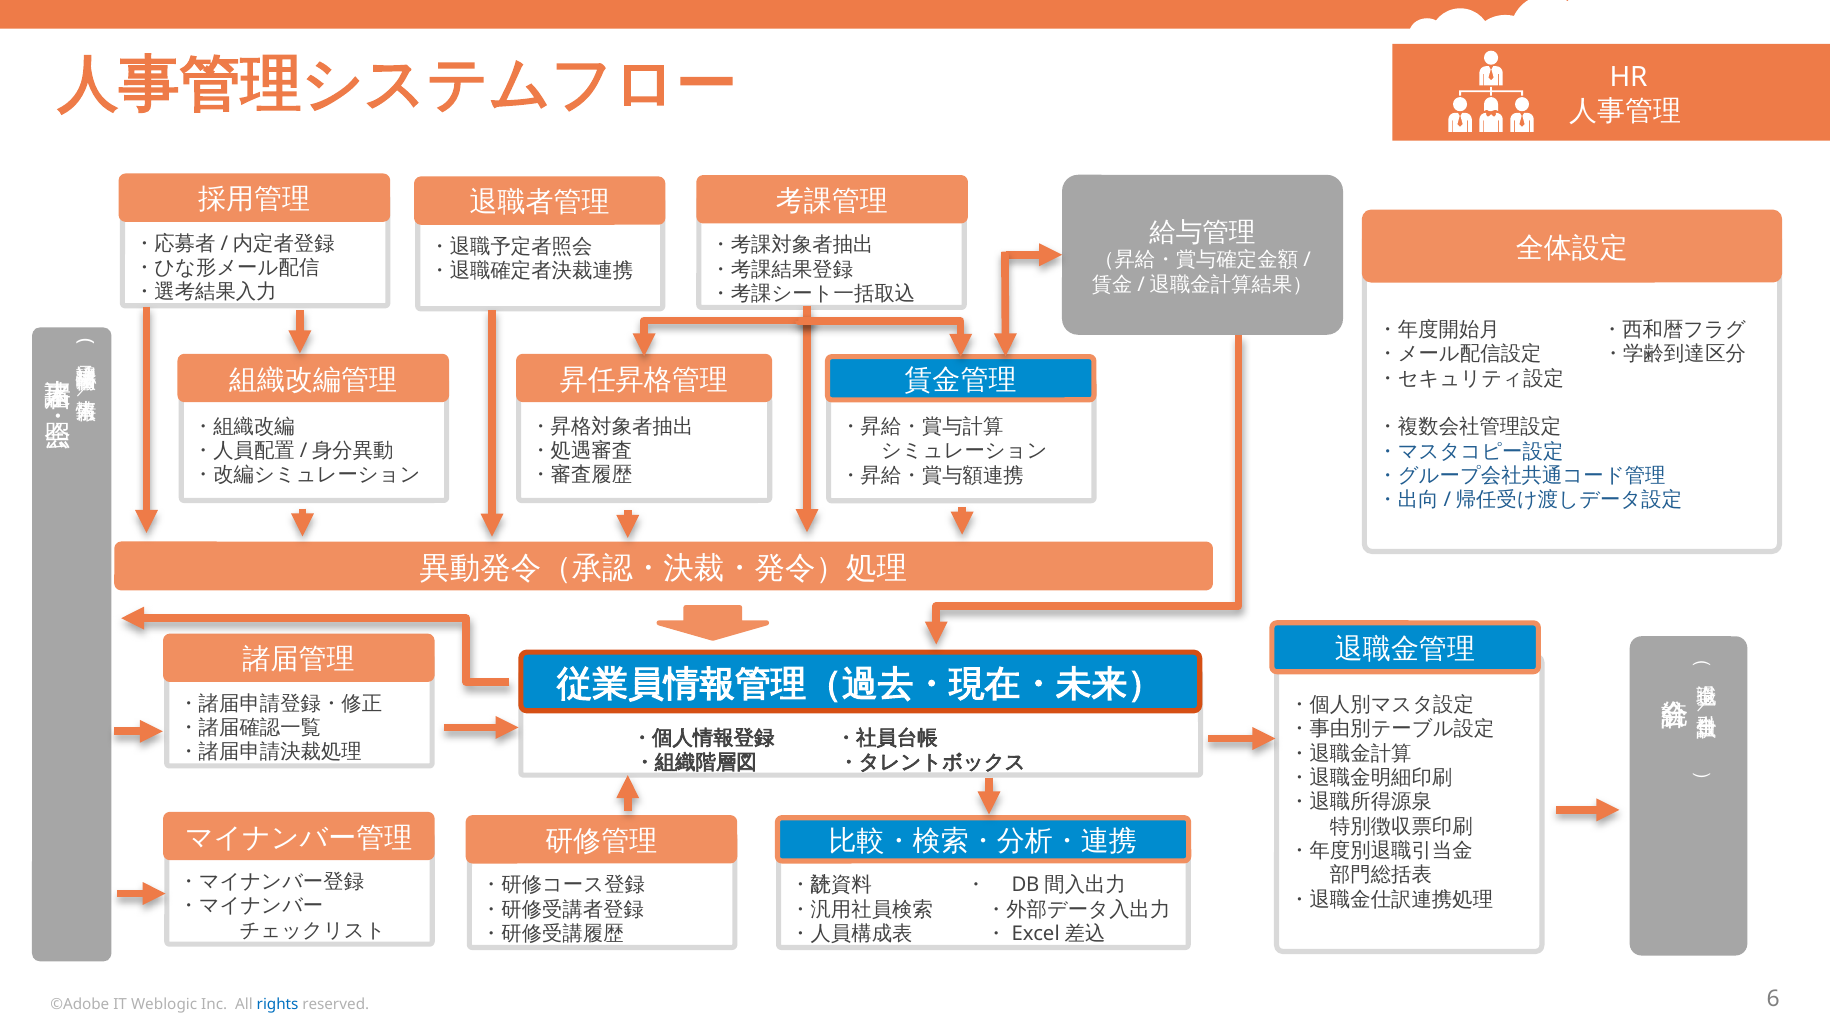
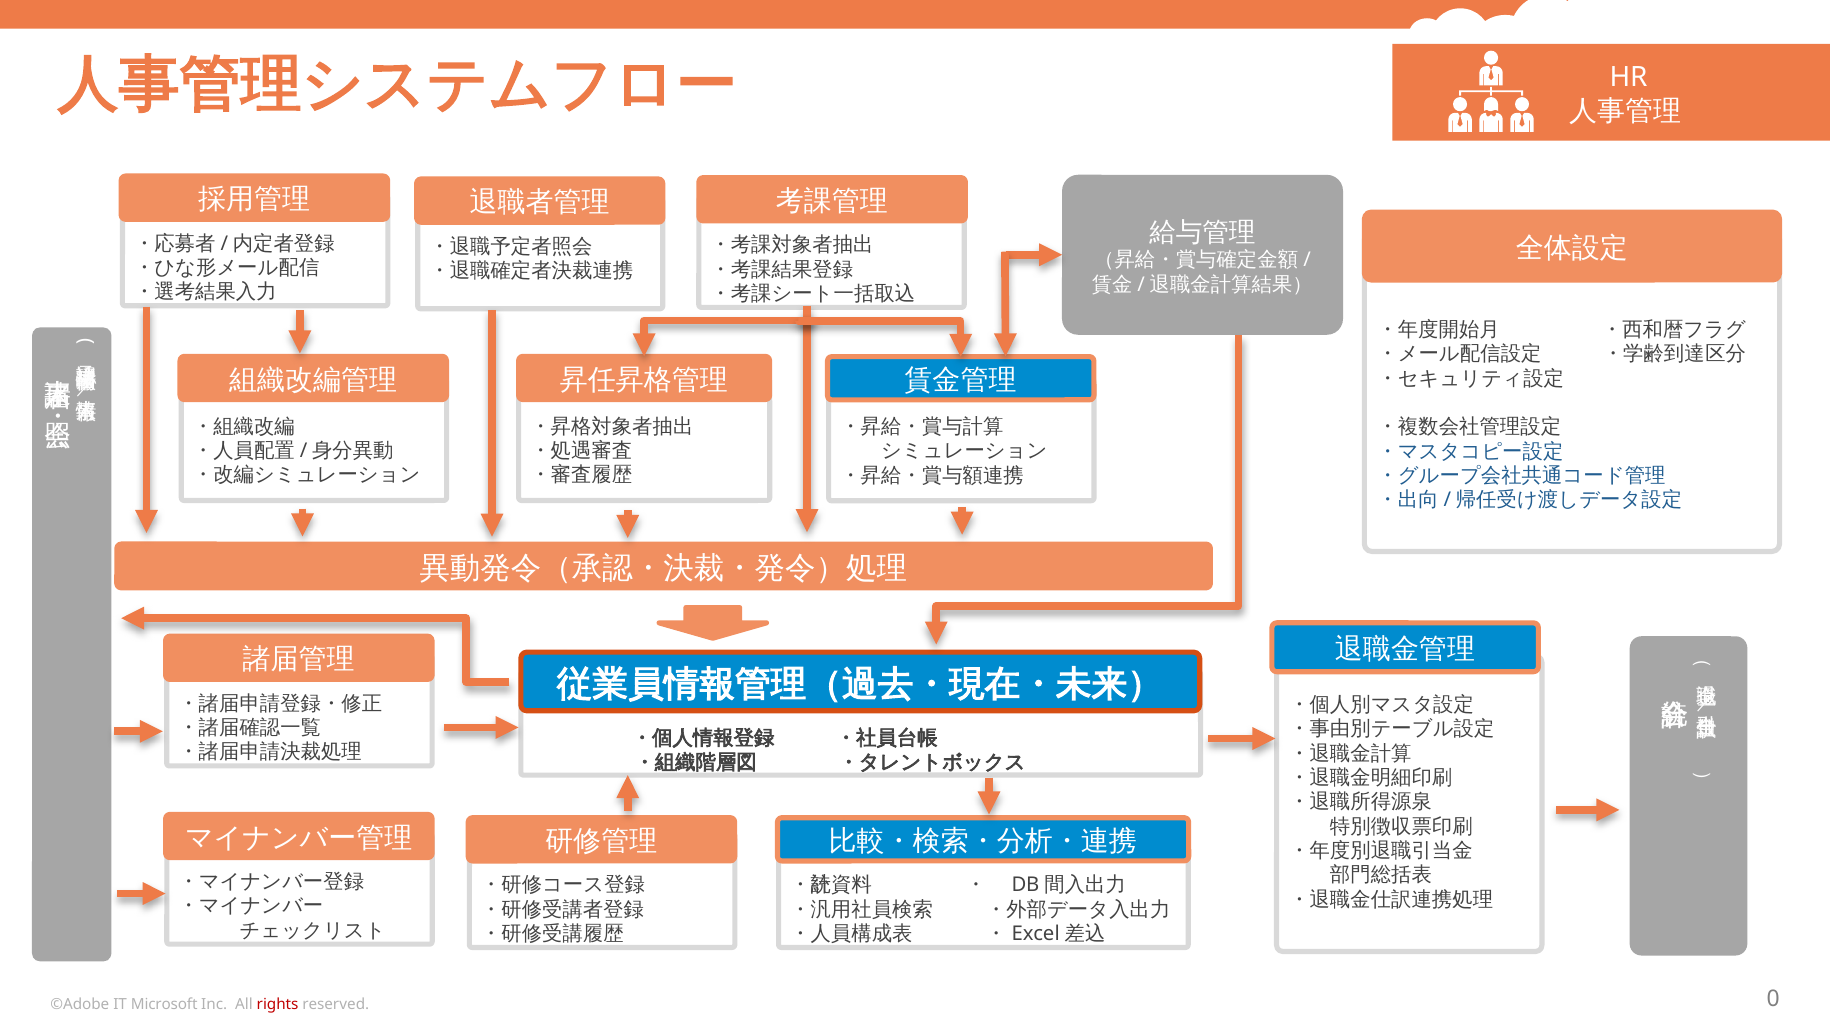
Weblogic: Weblogic -> Microsoft (164, 1003)
rights colour: blue -> red (278, 1003)
6: 6 -> 0 (1773, 998)
